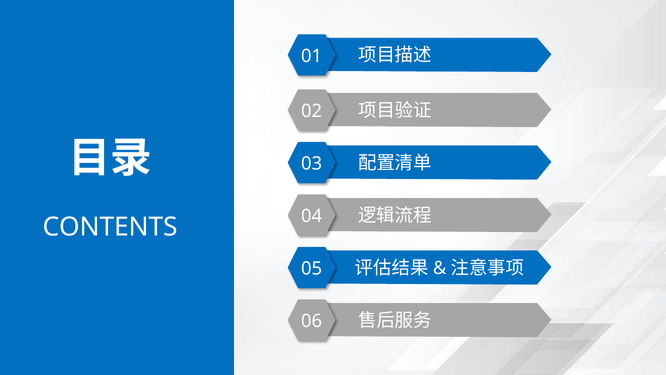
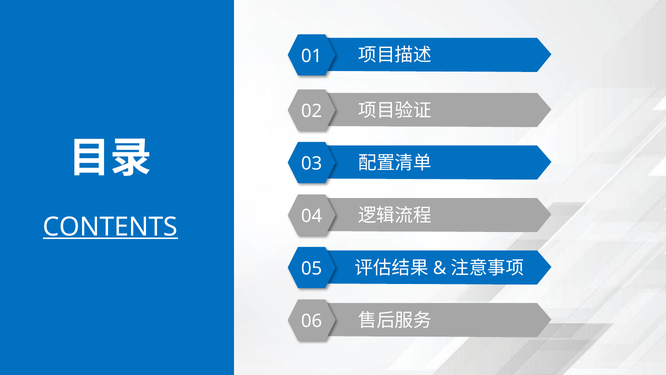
CONTENTS underline: none -> present (110, 227)
